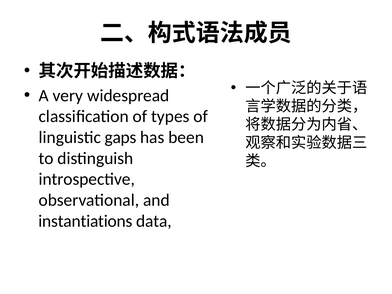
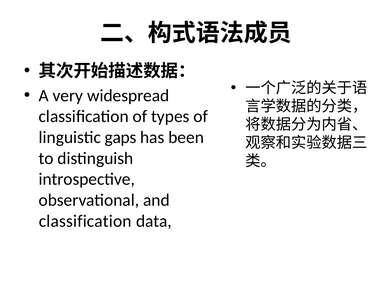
instantiations: instantiations -> classification (85, 221)
